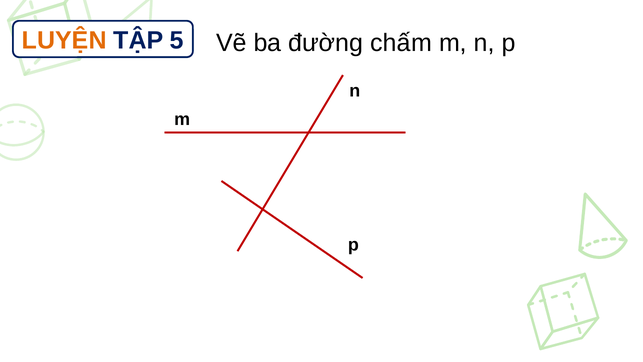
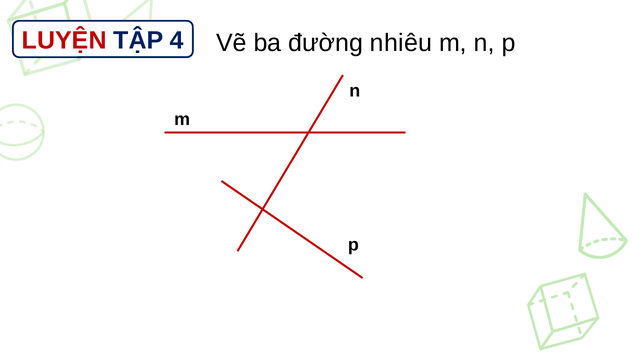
LUYỆN colour: orange -> red (64, 41)
5: 5 -> 4 (177, 41)
chấm: chấm -> nhiêu (401, 43)
